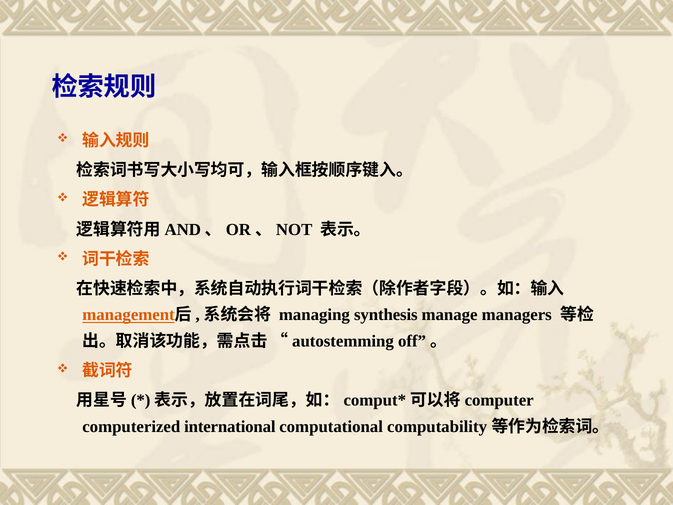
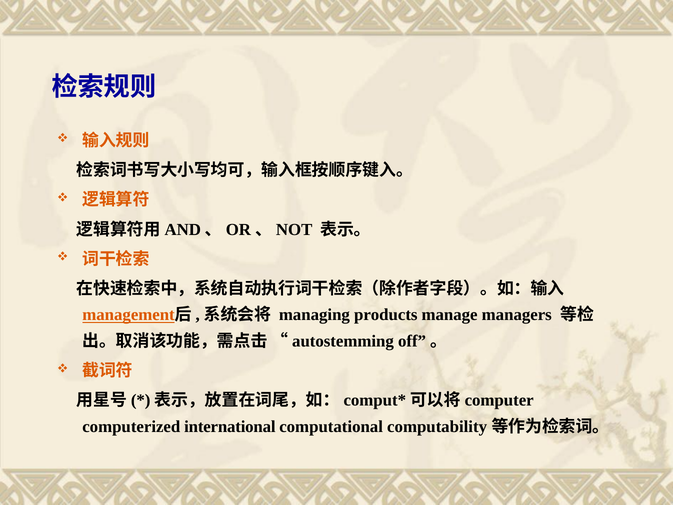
synthesis: synthesis -> products (386, 315)
